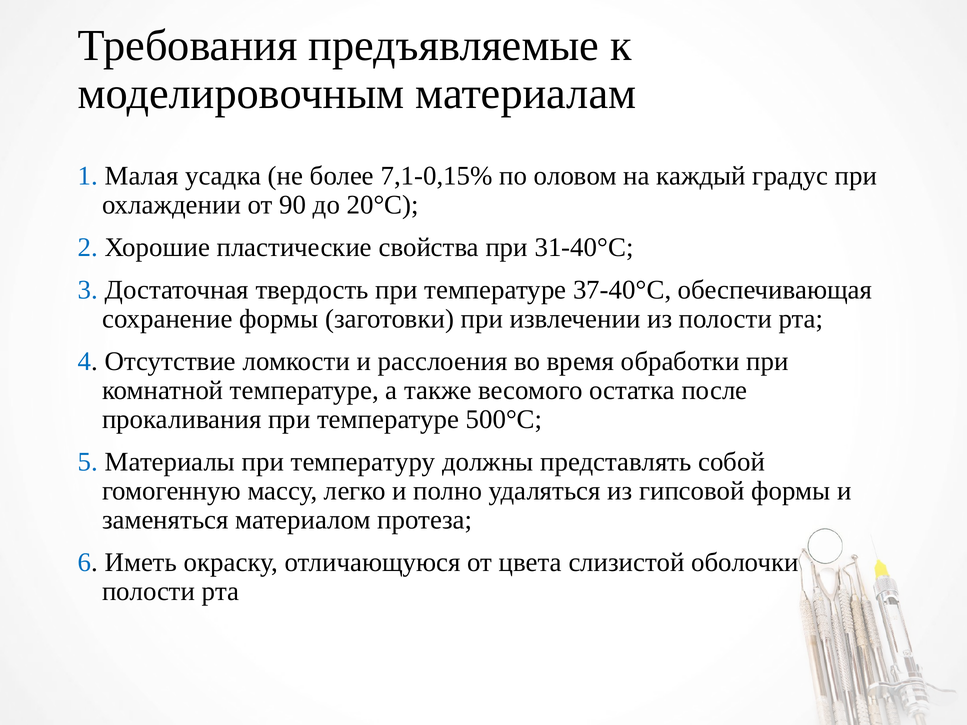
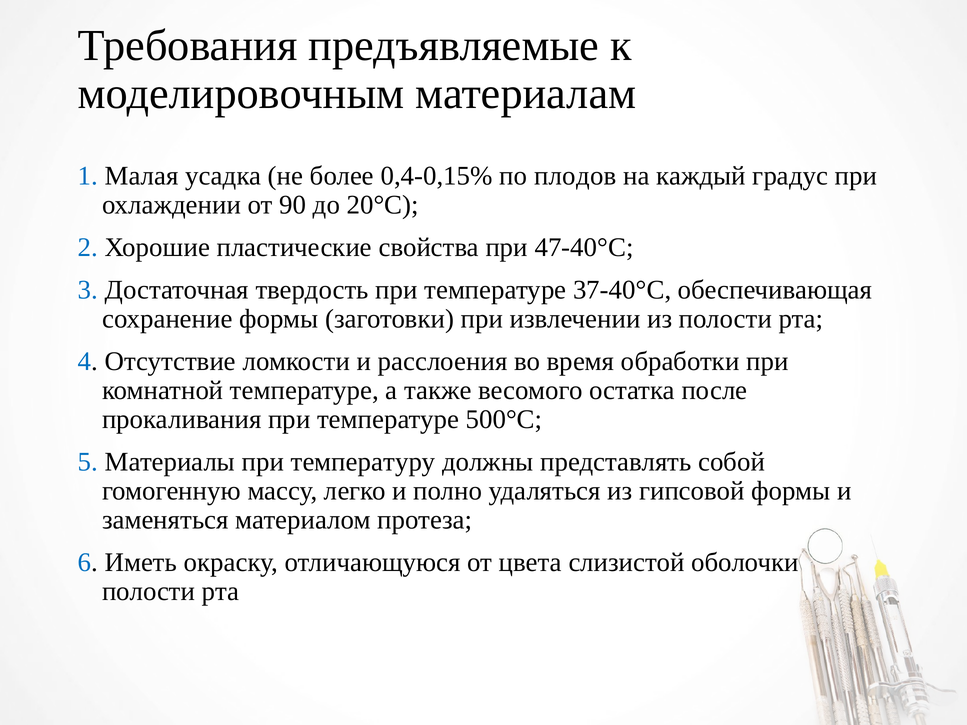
7,1-0,15%: 7,1-0,15% -> 0,4-0,15% (437, 176)
оловом: оловом -> плодов (575, 176)
31-40°С: 31-40°С -> 47-40°С (584, 248)
